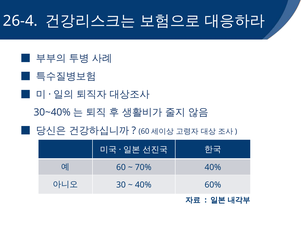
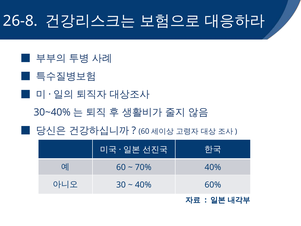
26-4: 26-4 -> 26-8 (20, 21)
